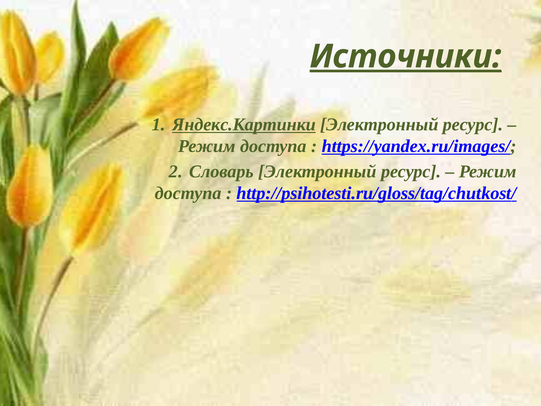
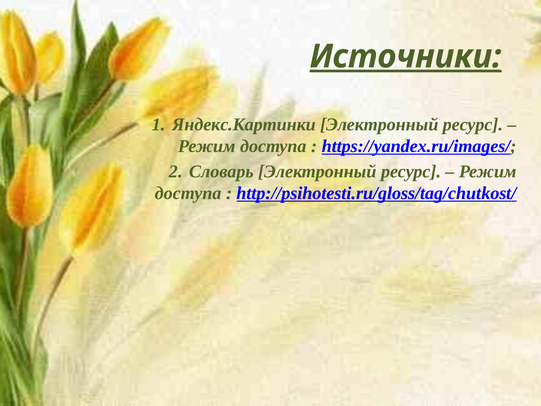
Яндекс.Картинки underline: present -> none (244, 125)
